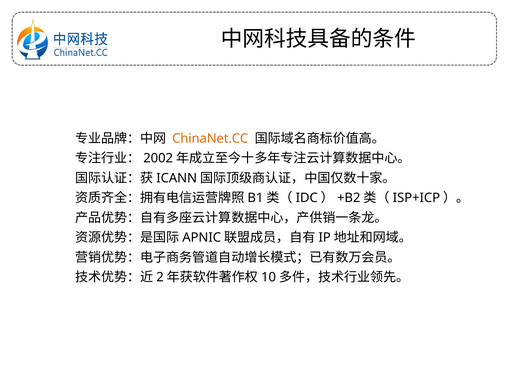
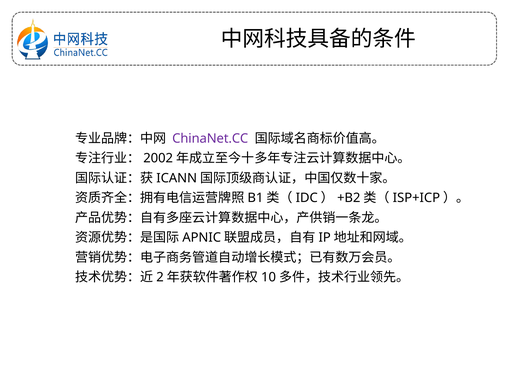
ChinaNet.CC colour: orange -> purple (210, 138)
